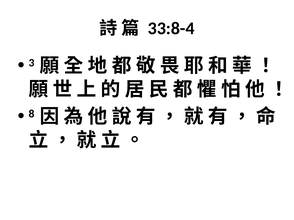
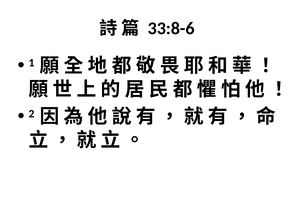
33:8-4: 33:8-4 -> 33:8-6 (171, 28)
3: 3 -> 1 (32, 63)
8: 8 -> 2 (32, 114)
